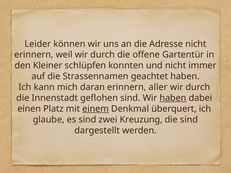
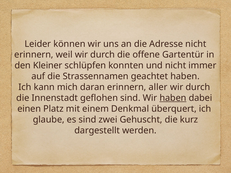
einem underline: present -> none (96, 109)
Kreuzung: Kreuzung -> Gehuscht (141, 120)
die sind: sind -> kurz (189, 120)
